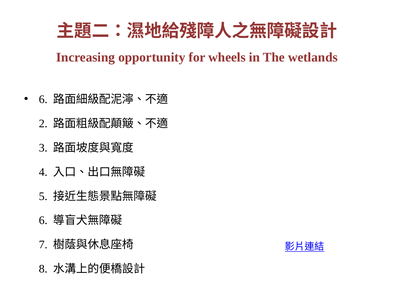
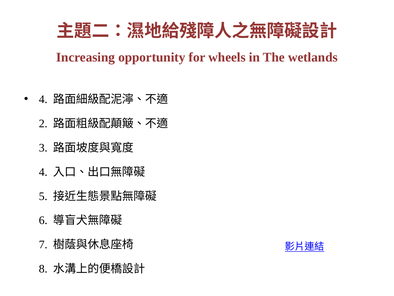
6: 6 -> 4 (43, 99)
